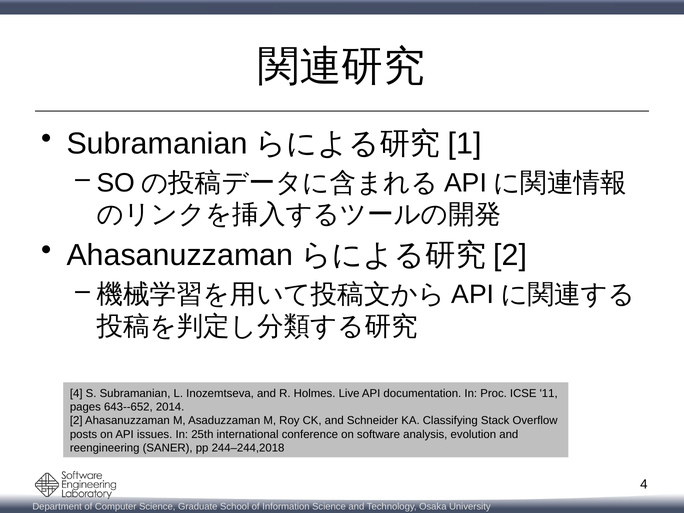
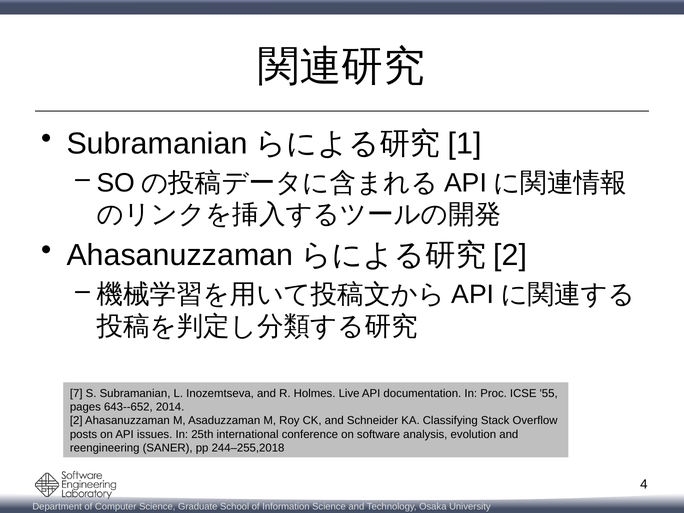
4: 4 -> 7 (76, 393)
11: 11 -> 55 (549, 393)
244–244,2018: 244–244,2018 -> 244–255,2018 (248, 448)
